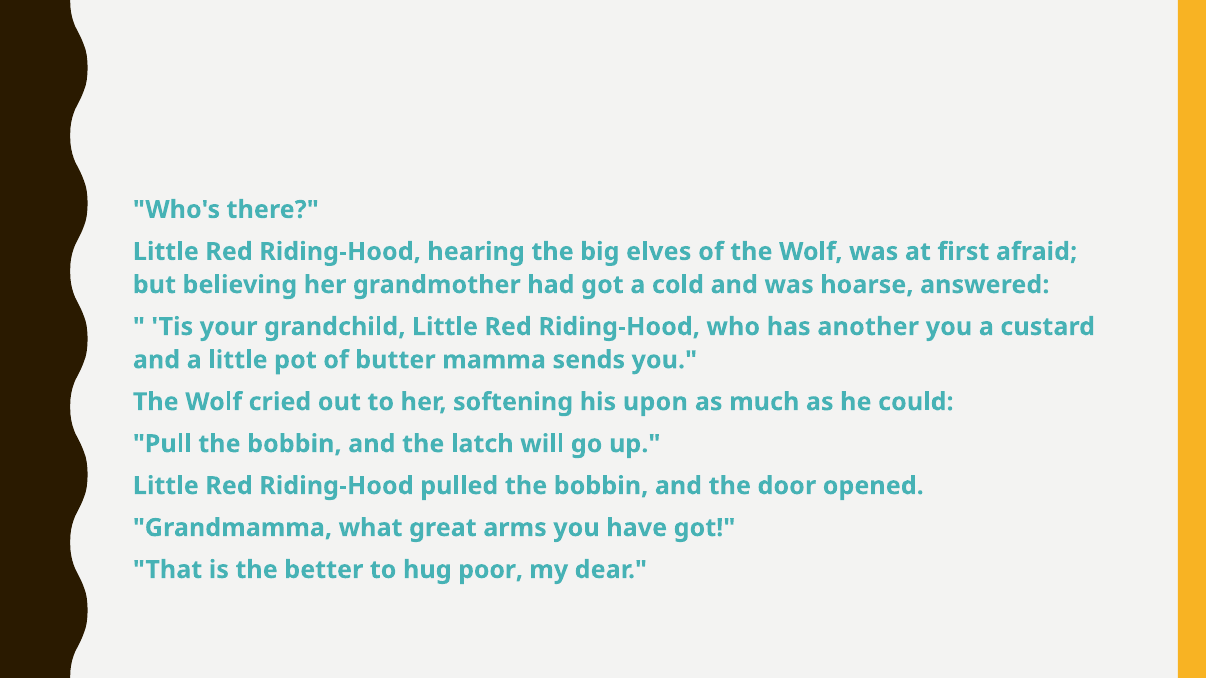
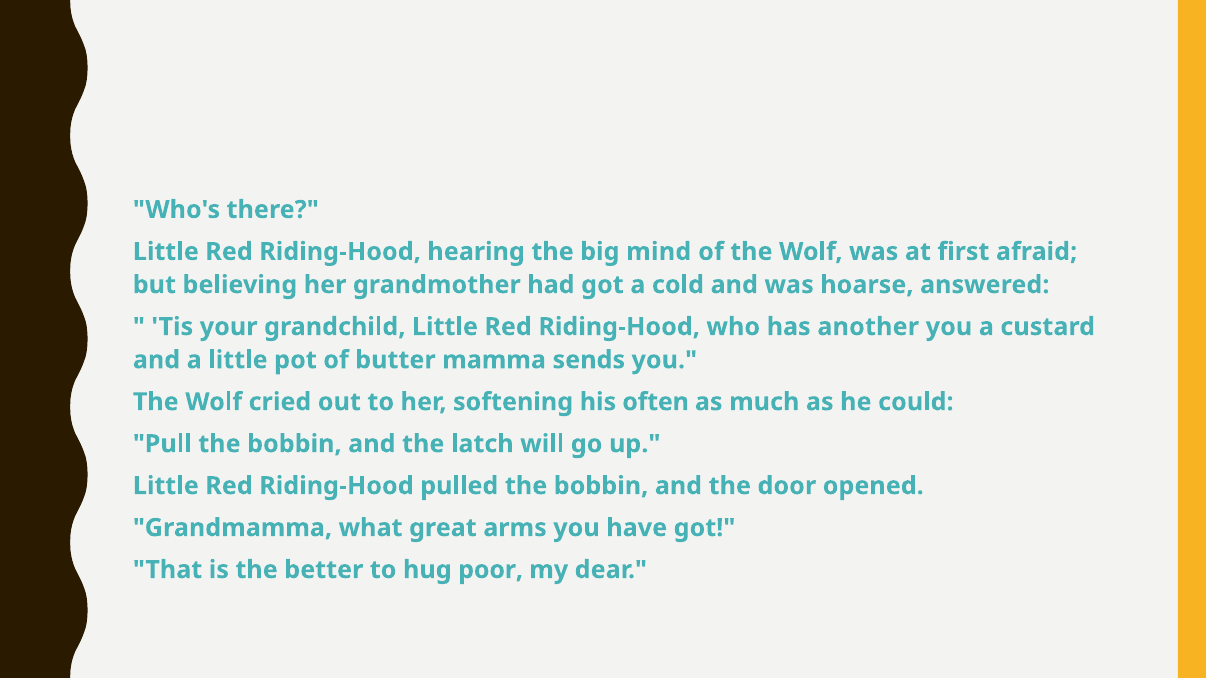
elves: elves -> mind (659, 252)
upon: upon -> often (656, 402)
